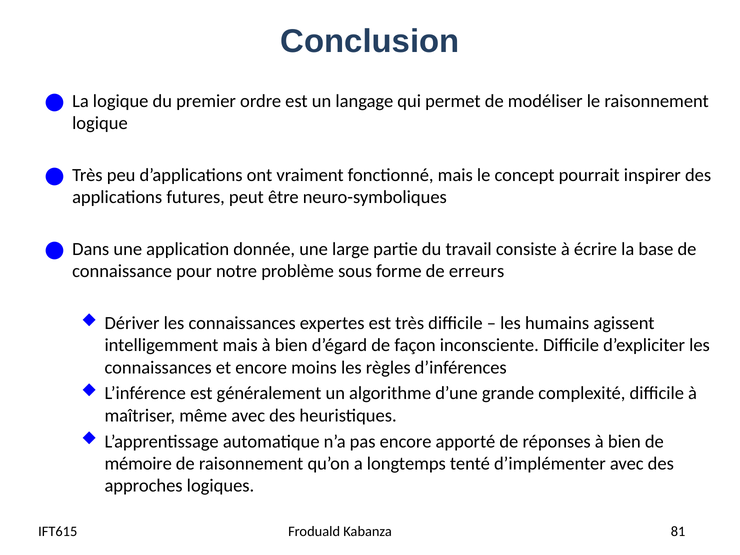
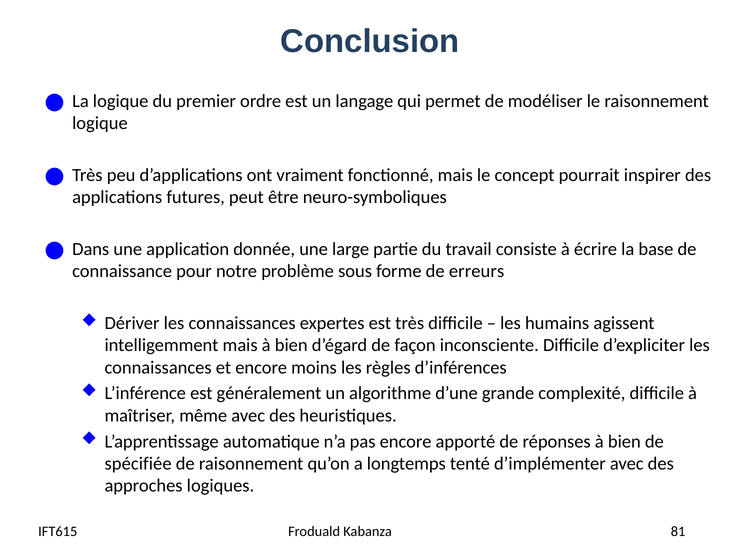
mémoire: mémoire -> spécifiée (138, 464)
